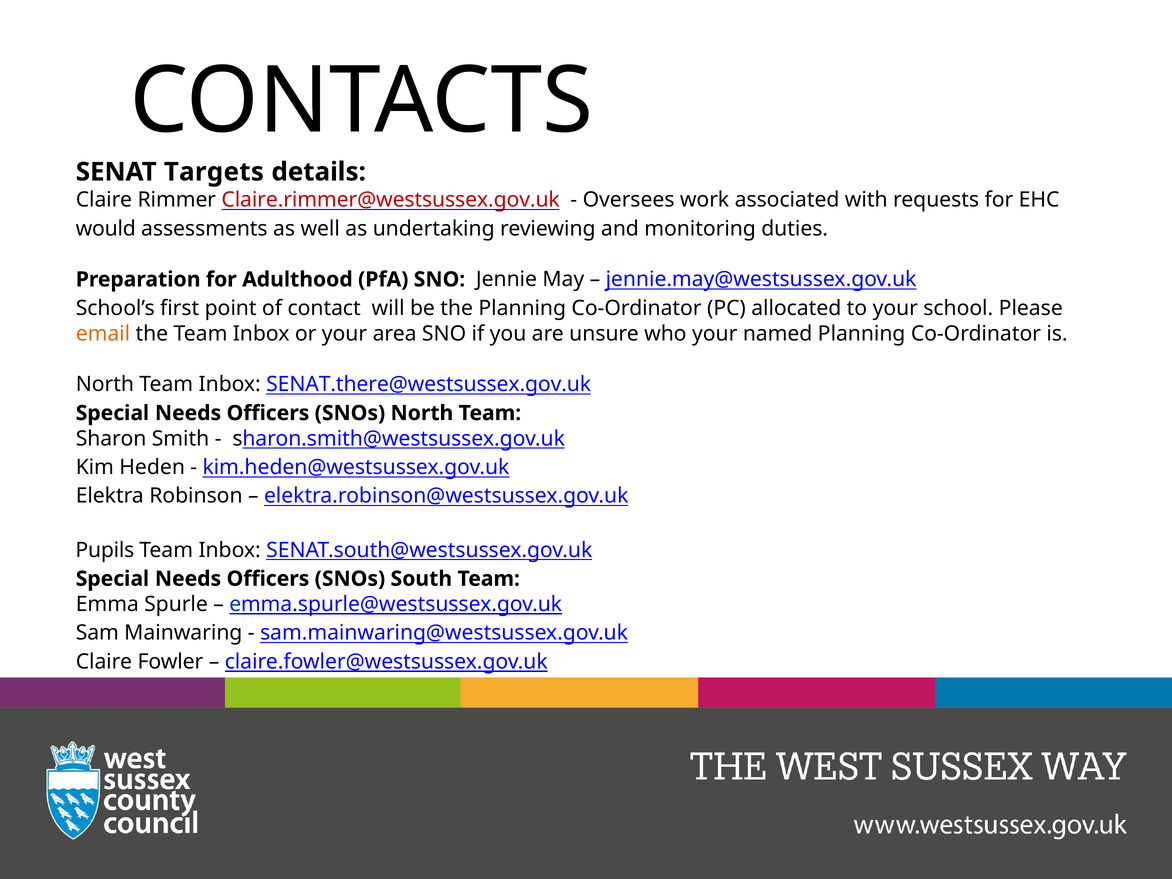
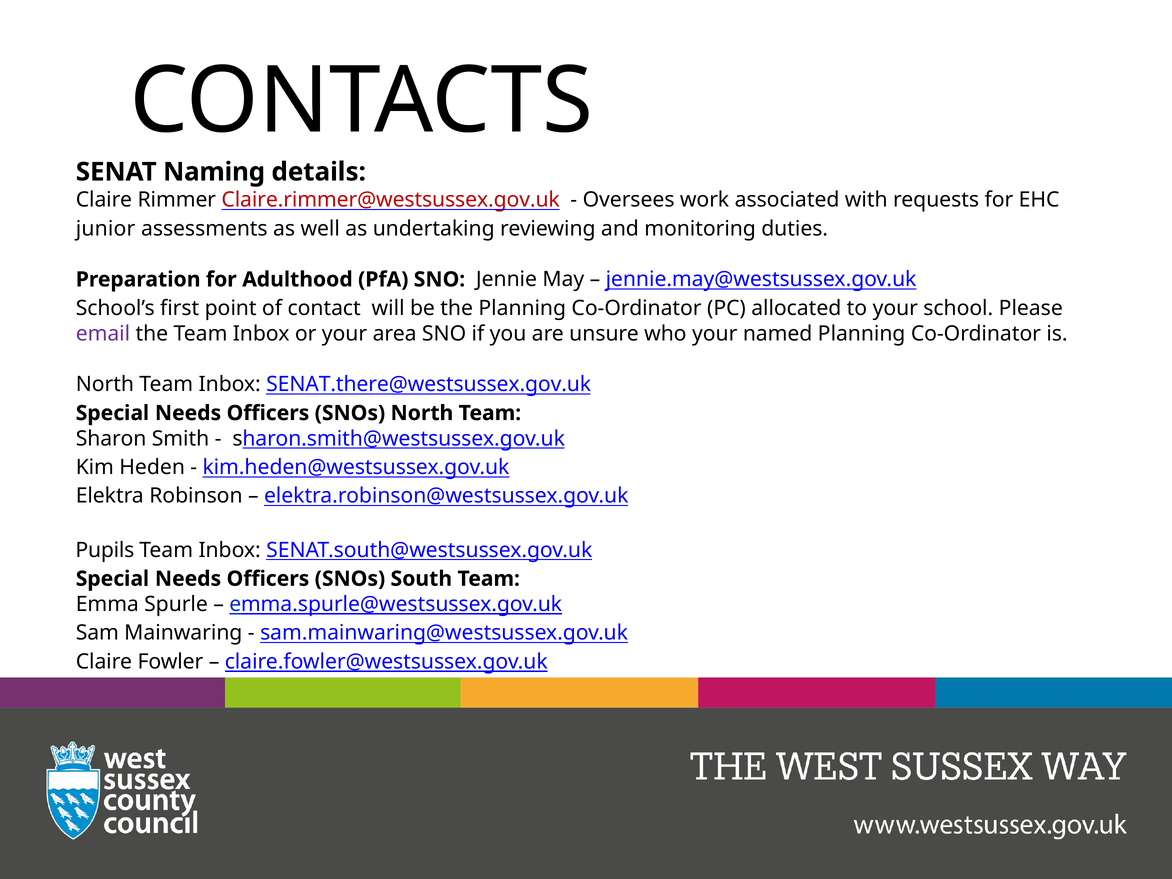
Targets: Targets -> Naming (214, 172)
would: would -> junior (106, 229)
email colour: orange -> purple (103, 334)
